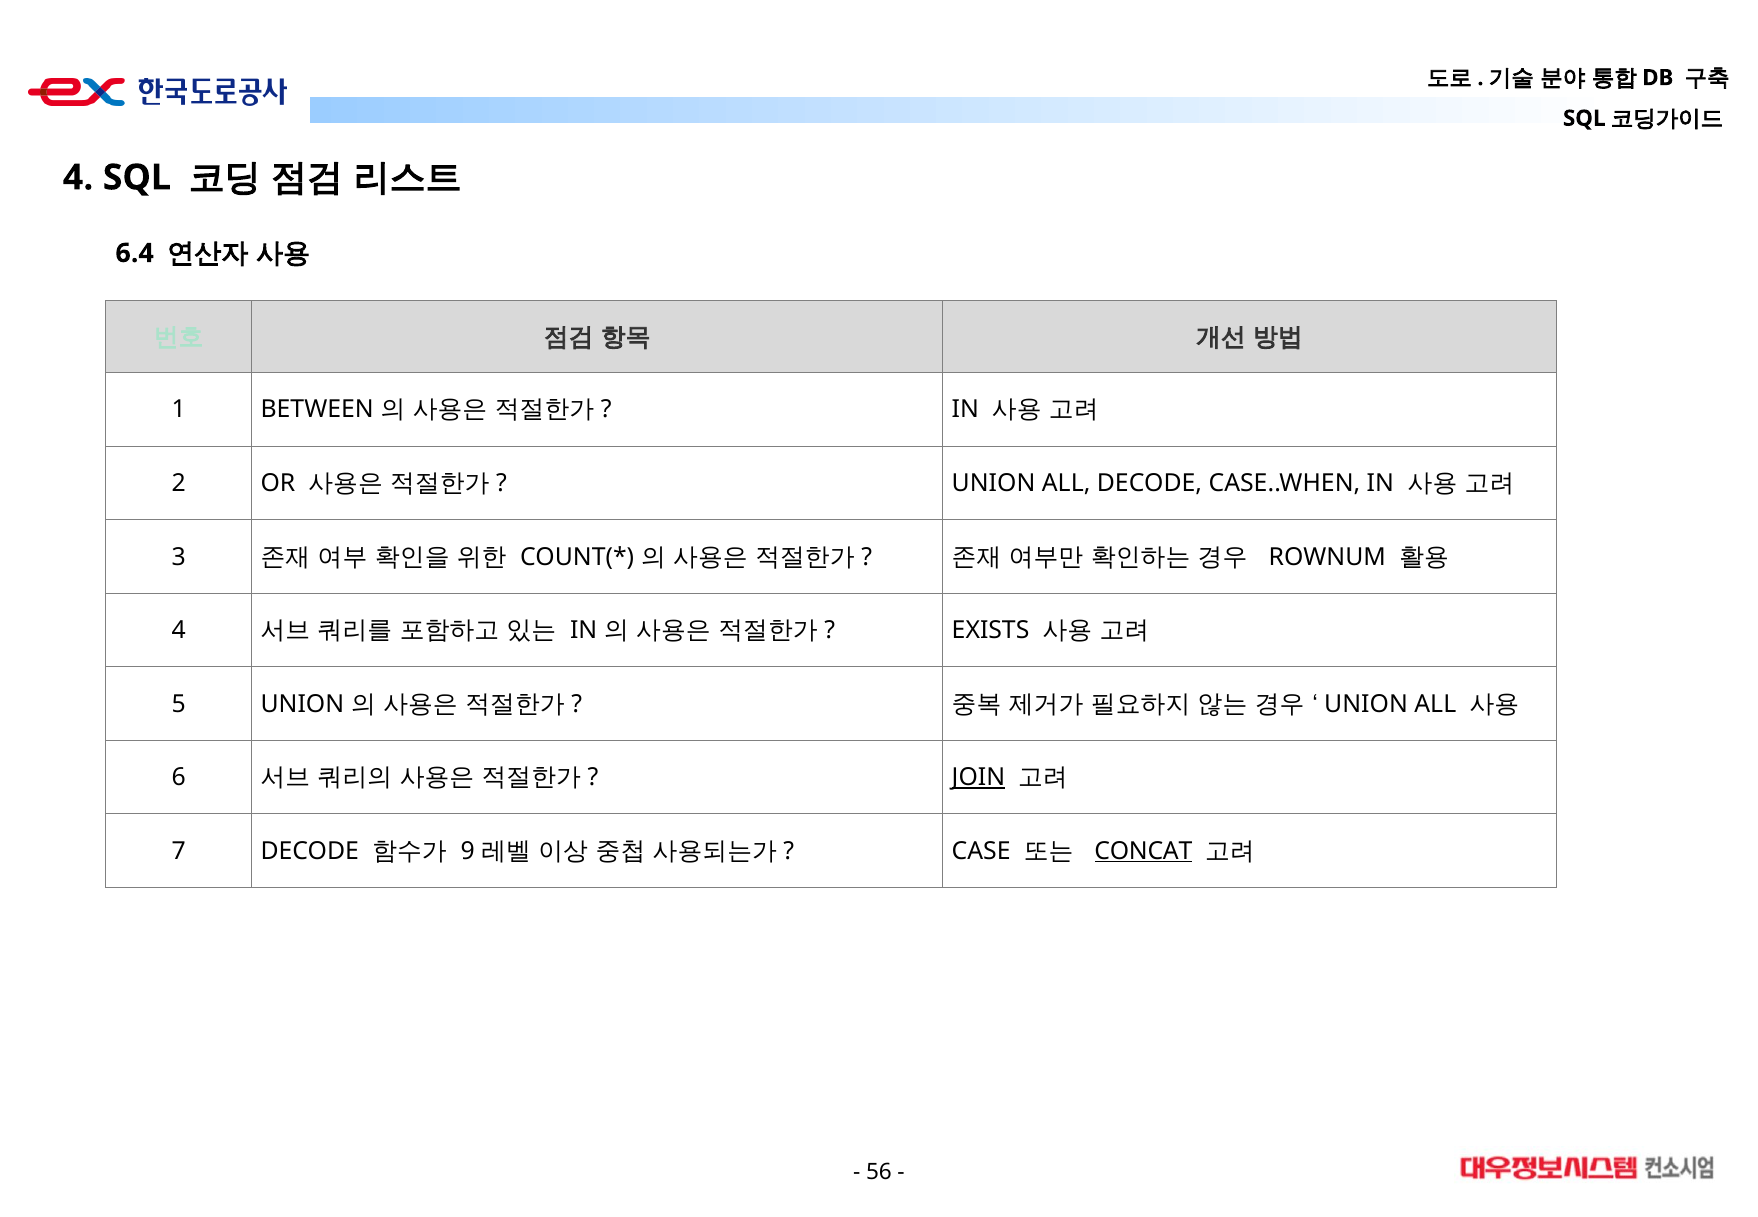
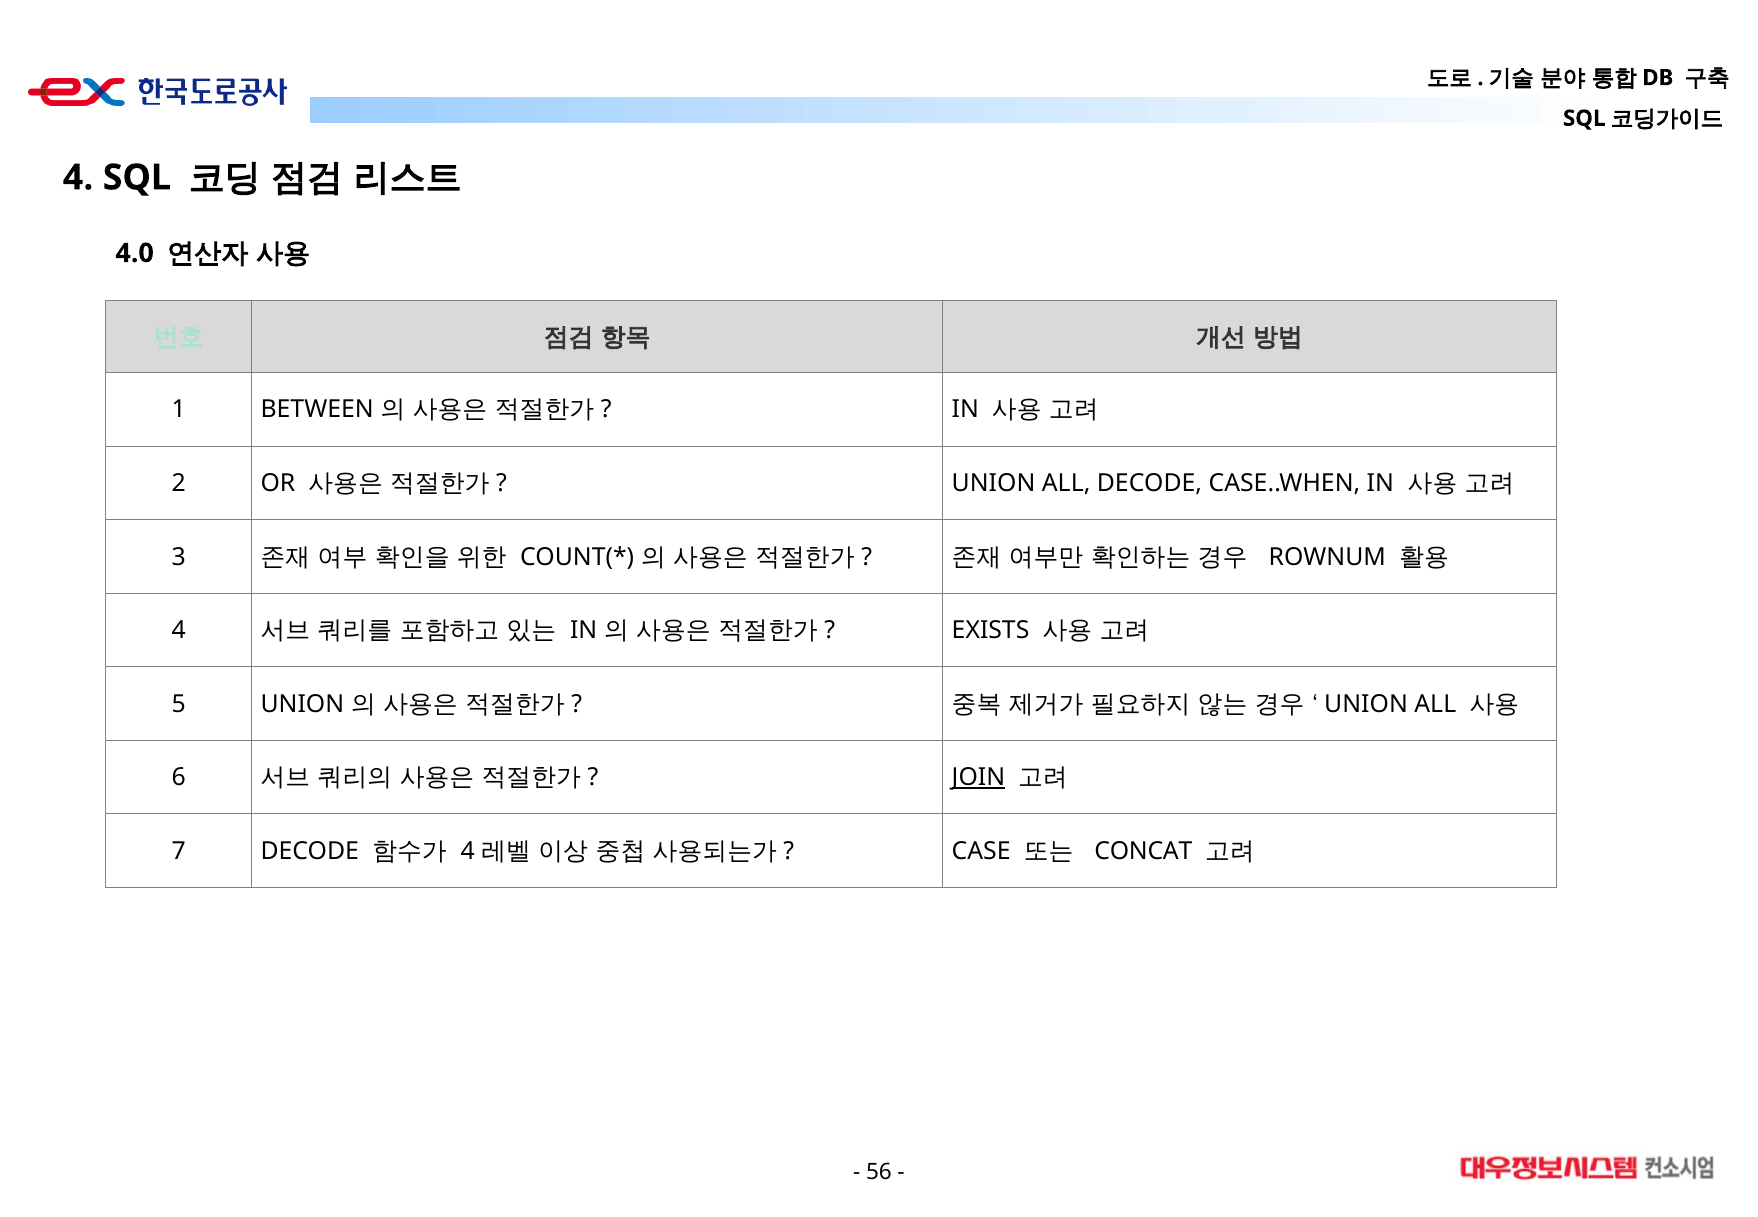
6.4: 6.4 -> 4.0 (135, 253)
9: 9 -> 4 (468, 851)
CONCAT underline: present -> none (1143, 851)
